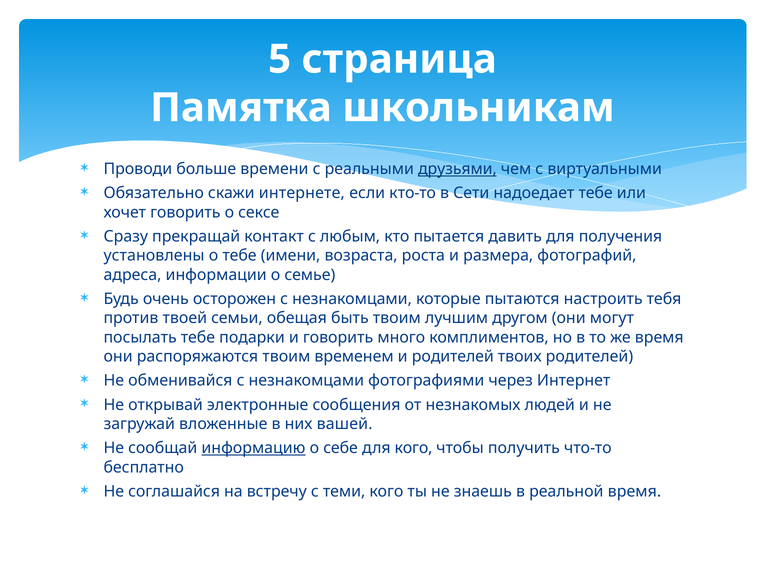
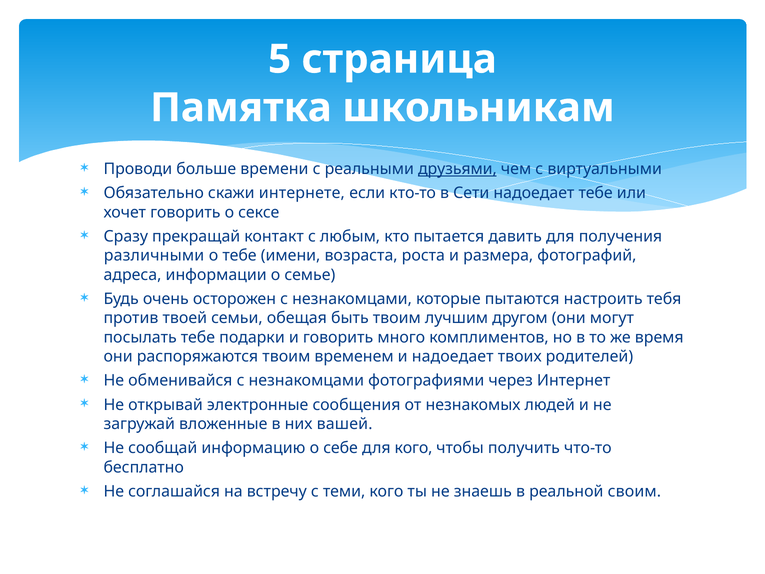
установлены: установлены -> различными (154, 256)
и родителей: родителей -> надоедает (453, 356)
информацию underline: present -> none (253, 448)
реальной время: время -> своим (634, 491)
